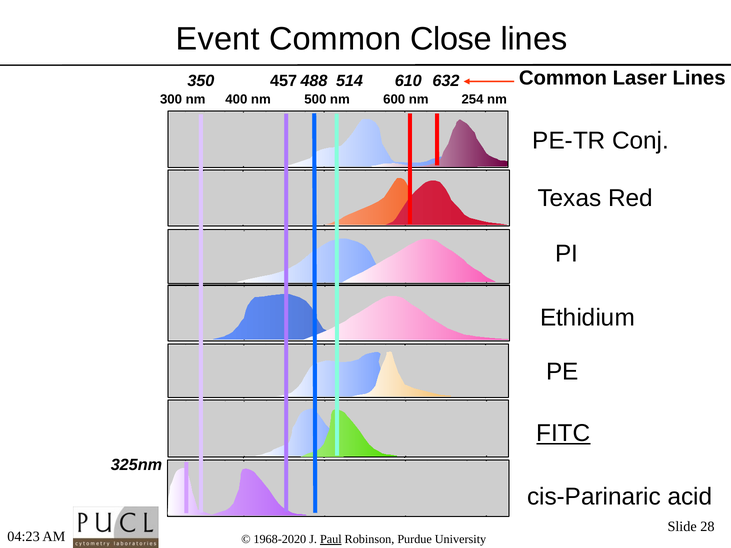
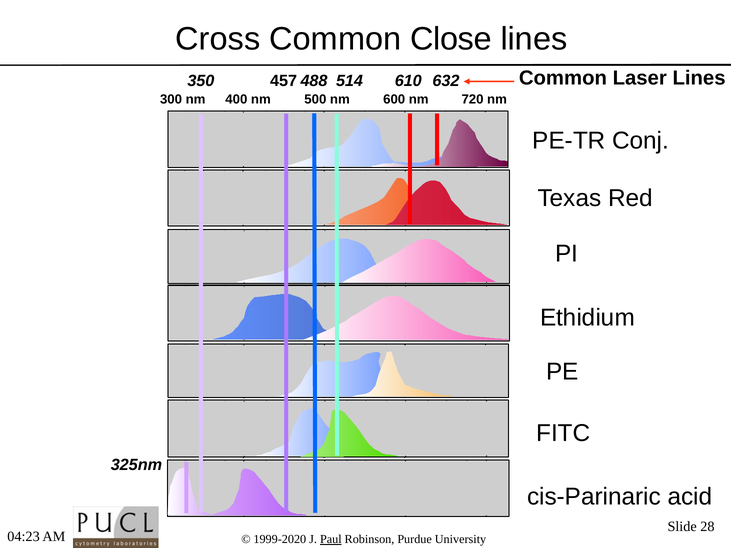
Event: Event -> Cross (218, 39)
254: 254 -> 720 (473, 100)
FITC underline: present -> none (563, 434)
1968-2020: 1968-2020 -> 1999-2020 (280, 540)
